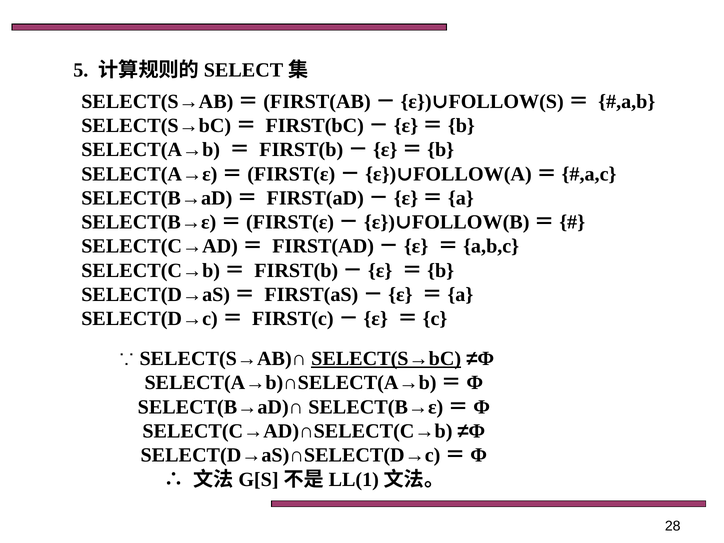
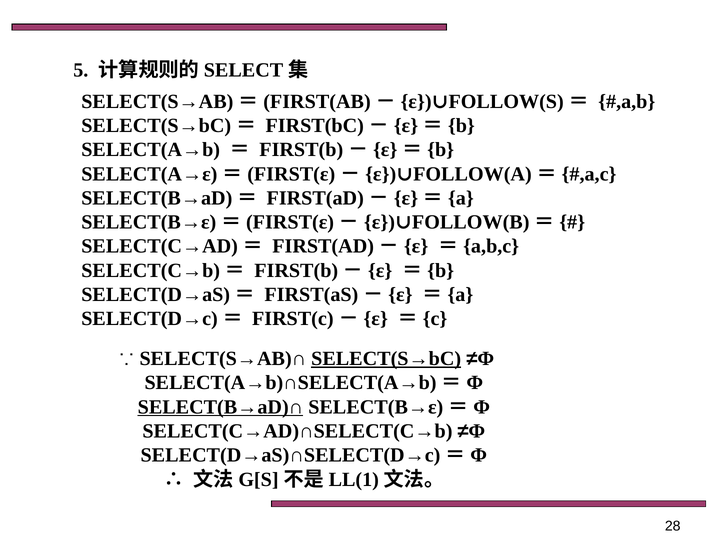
SELECT(B→aD)∩ underline: none -> present (220, 407)
